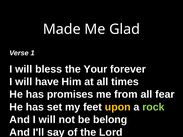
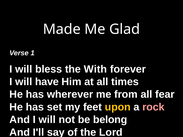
Your: Your -> With (95, 69)
promises: promises -> wherever (70, 95)
rock colour: light green -> pink (153, 107)
